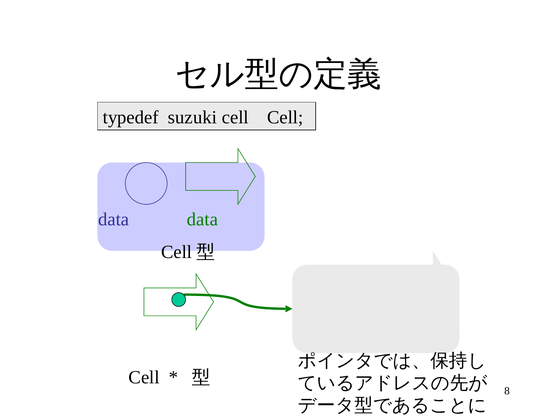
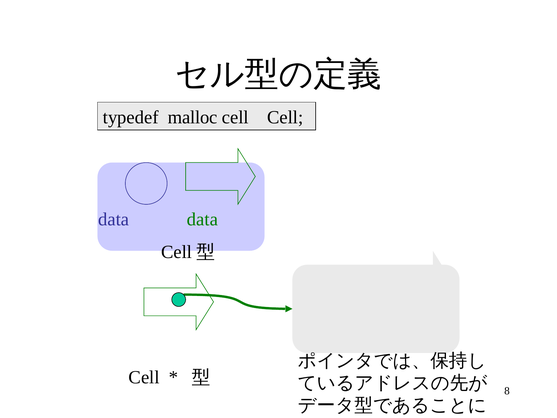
suzuki: suzuki -> malloc (193, 117)
